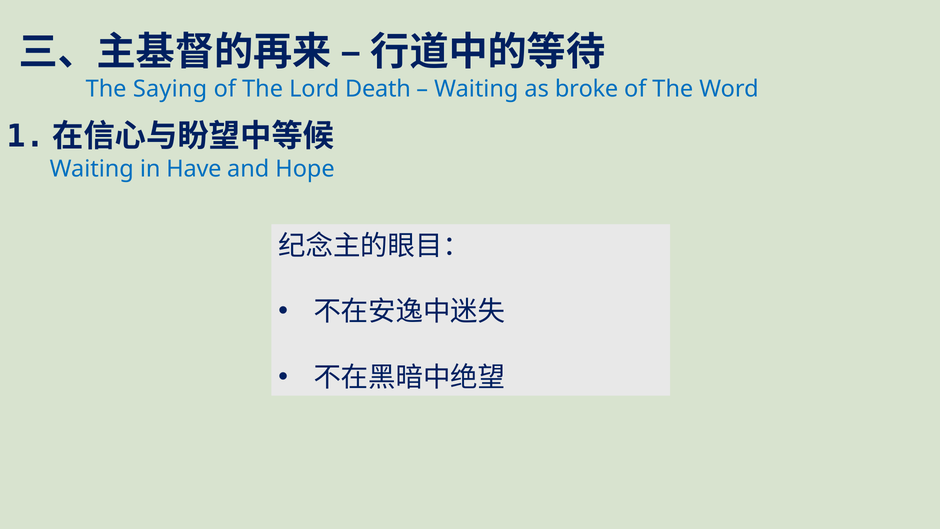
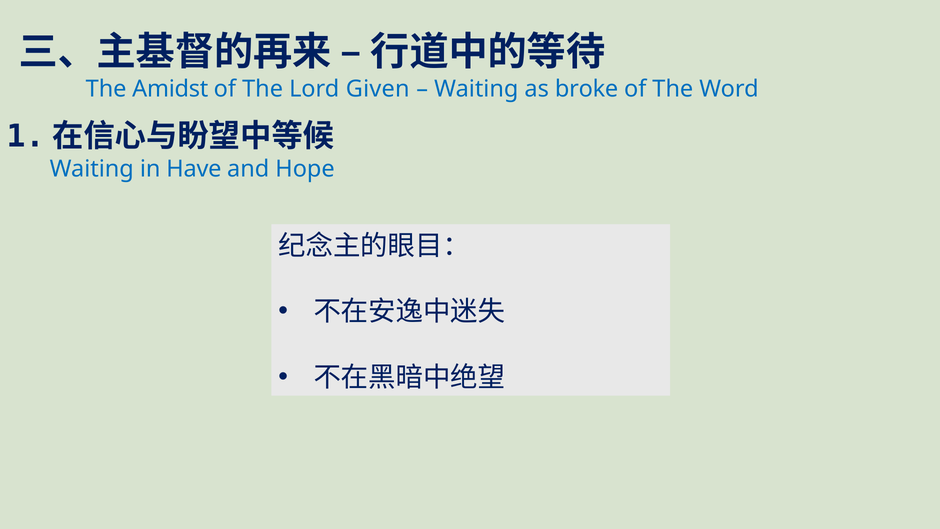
Saying: Saying -> Amidst (170, 89)
Death: Death -> Given (378, 89)
